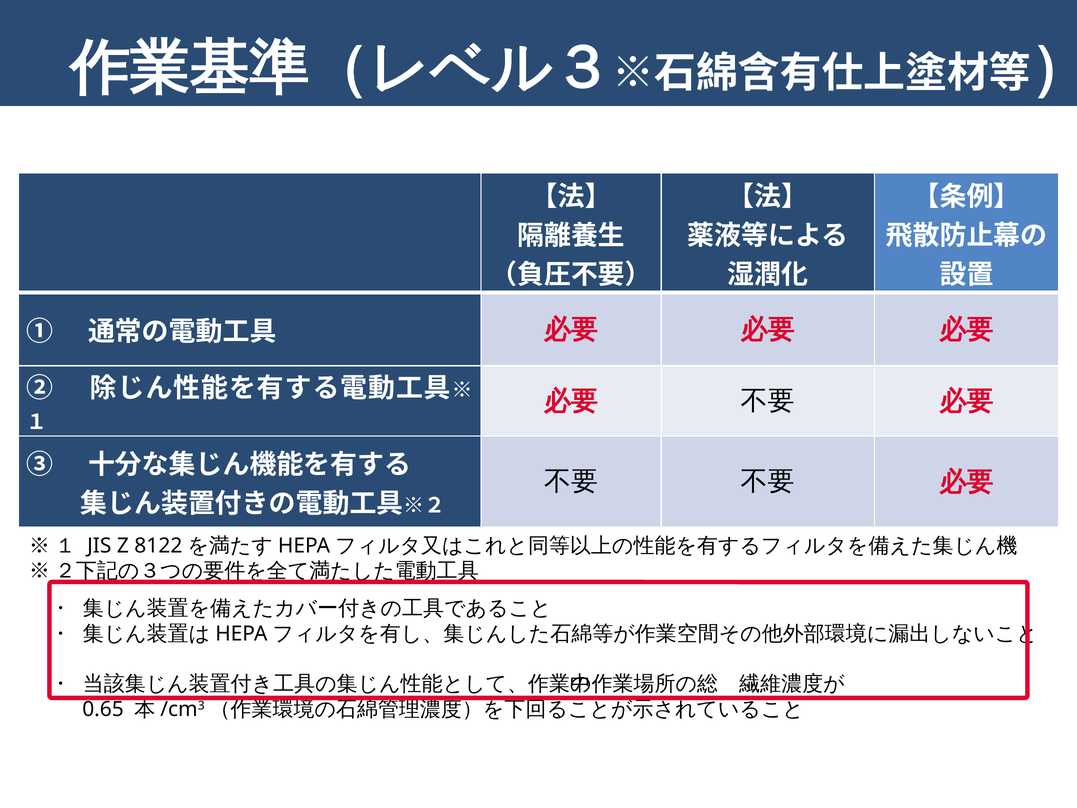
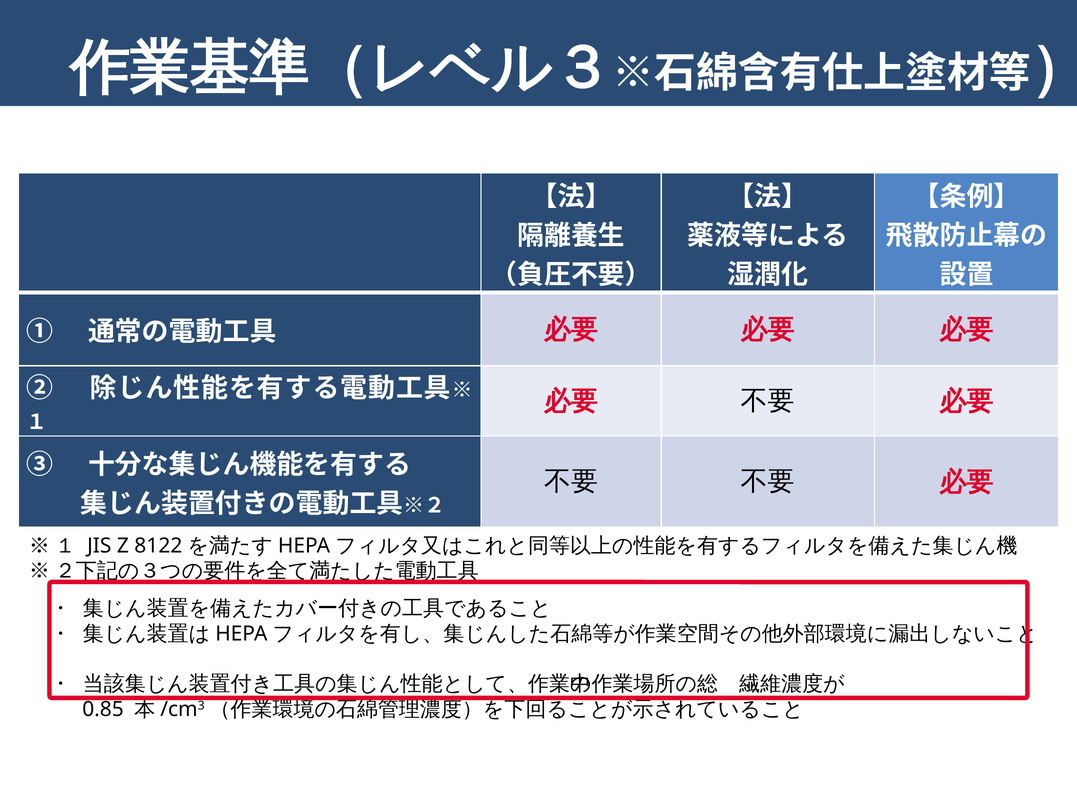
0.65: 0.65 -> 0.85 (103, 709)
